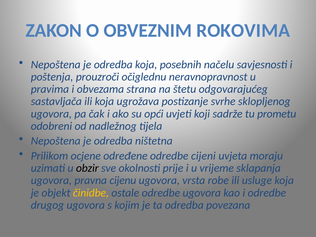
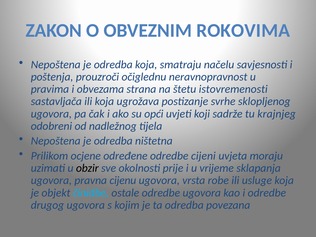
posebnih: posebnih -> smatraju (181, 65)
odgovarajućeg: odgovarajućeg -> istovremenosti (233, 89)
prometu: prometu -> krajnjeg (277, 114)
činidbe colour: yellow -> light blue (91, 193)
